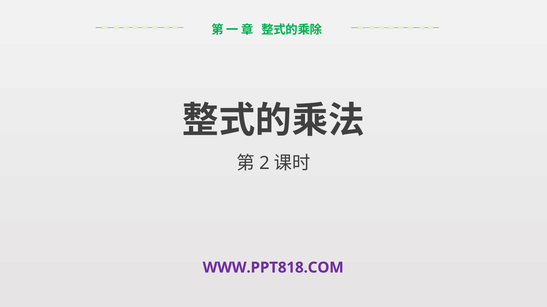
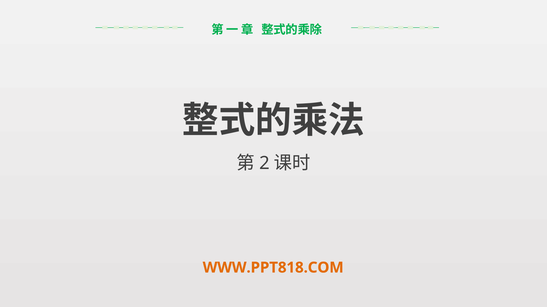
WWW.PPT818.COM colour: purple -> orange (273, 268)
